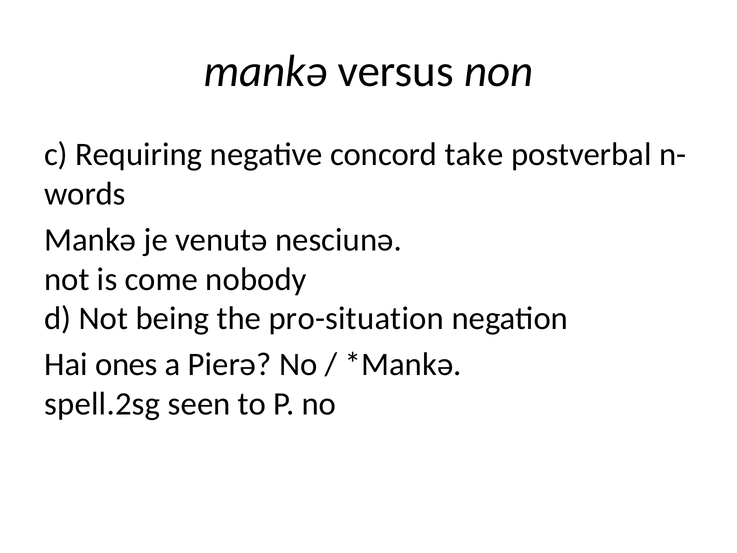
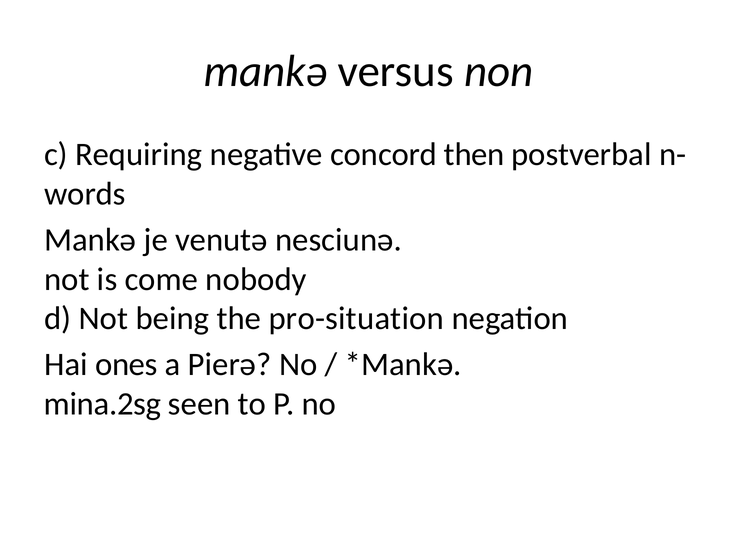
take: take -> then (474, 155)
spell.2sg: spell.2sg -> mina.2sg (102, 404)
